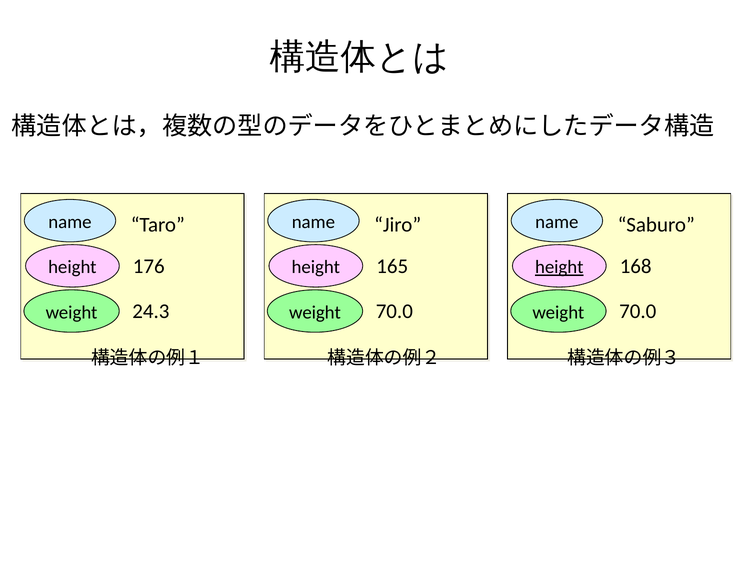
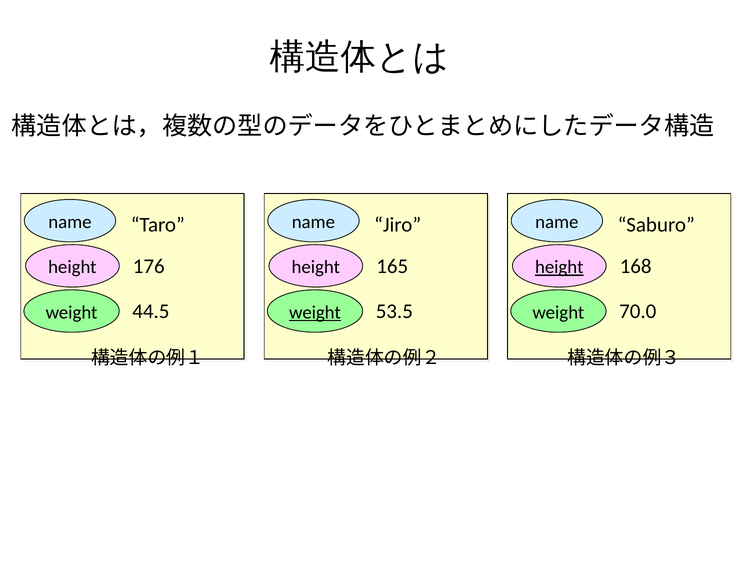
24.3: 24.3 -> 44.5 (151, 312)
70.0: 70.0 -> 53.5 (394, 312)
weight underline: none -> present (315, 313)
